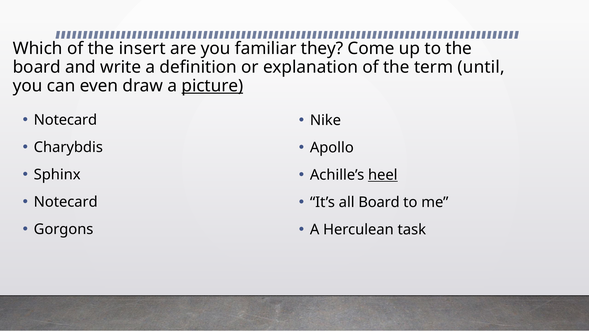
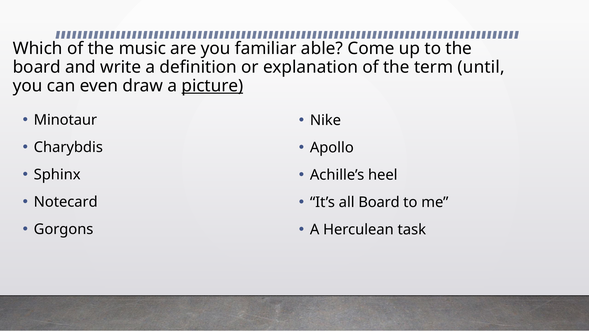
insert: insert -> music (142, 49)
they: they -> able (322, 49)
Notecard: Notecard -> Minotaur (65, 120)
heel underline: present -> none (383, 175)
